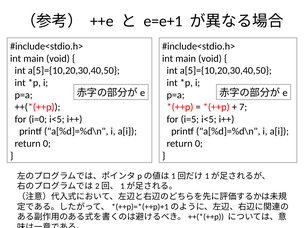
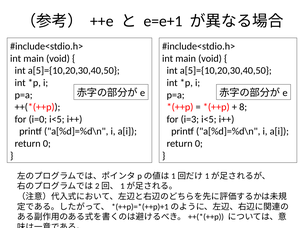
7: 7 -> 8 (243, 107)
i=5: i=5 -> i=3 (190, 119)
